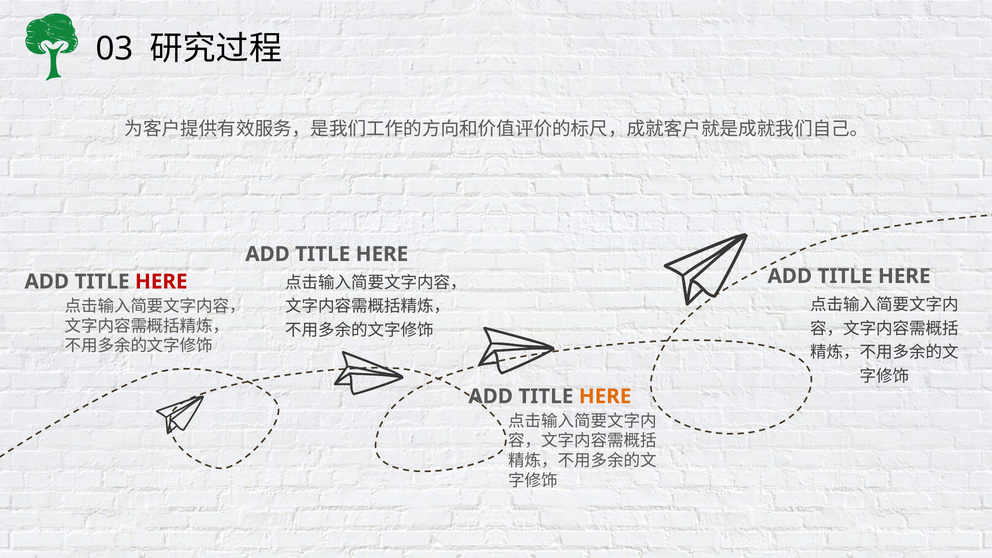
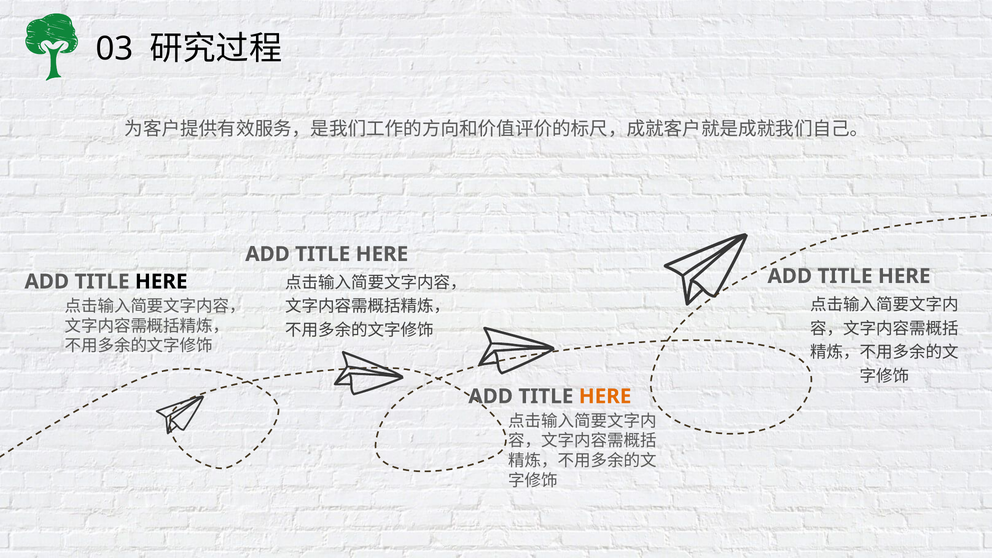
HERE colour: red -> black (161, 282)
